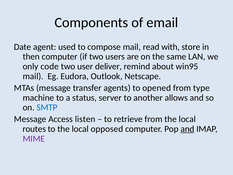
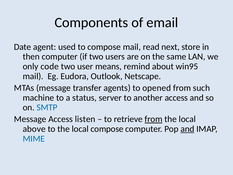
with: with -> next (171, 47)
deliver: deliver -> means (108, 66)
type: type -> such (201, 88)
another allows: allows -> access (176, 98)
from underline: none -> present (154, 119)
routes: routes -> above (34, 129)
local opposed: opposed -> compose (107, 129)
MIME colour: purple -> blue (34, 139)
